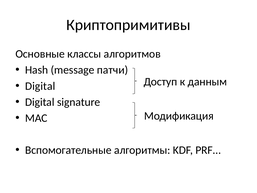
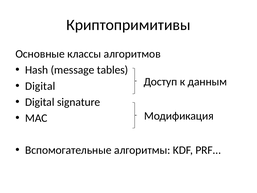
патчи: патчи -> tables (113, 70)
